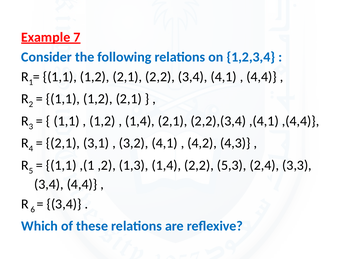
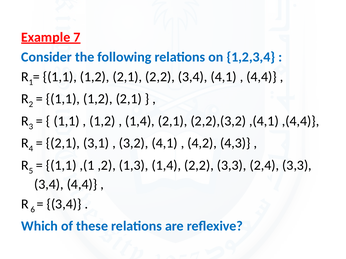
2,2),(3,4: 2,2),(3,4 -> 2,2),(3,2 (218, 121)
2,2 5,3: 5,3 -> 3,3 (232, 166)
